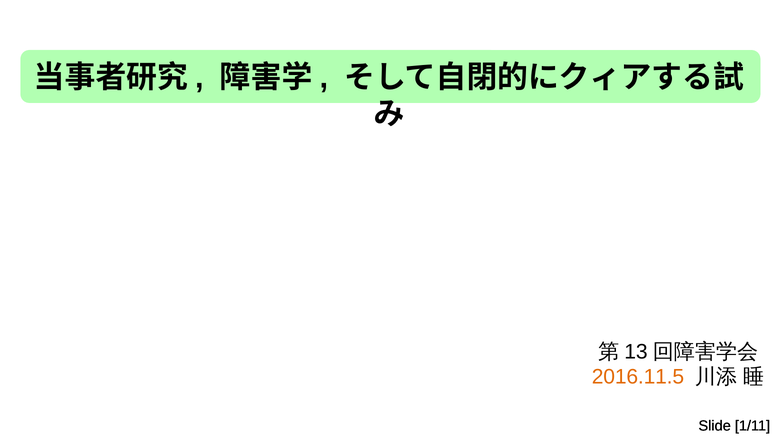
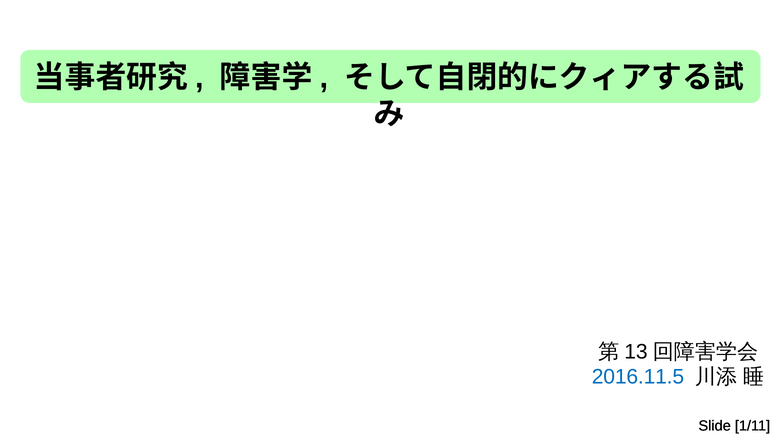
2016.11.5 colour: orange -> blue (638, 378)
